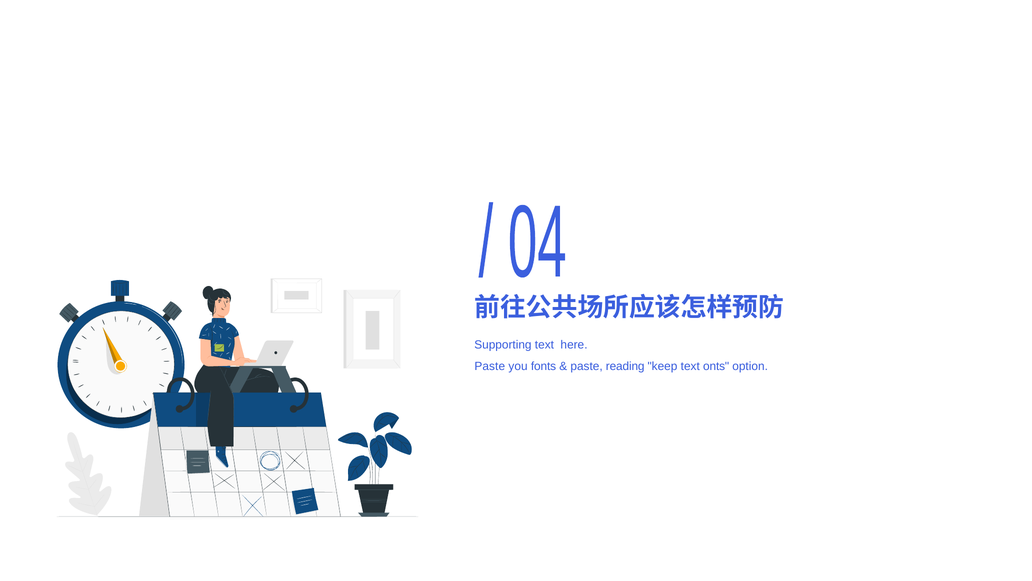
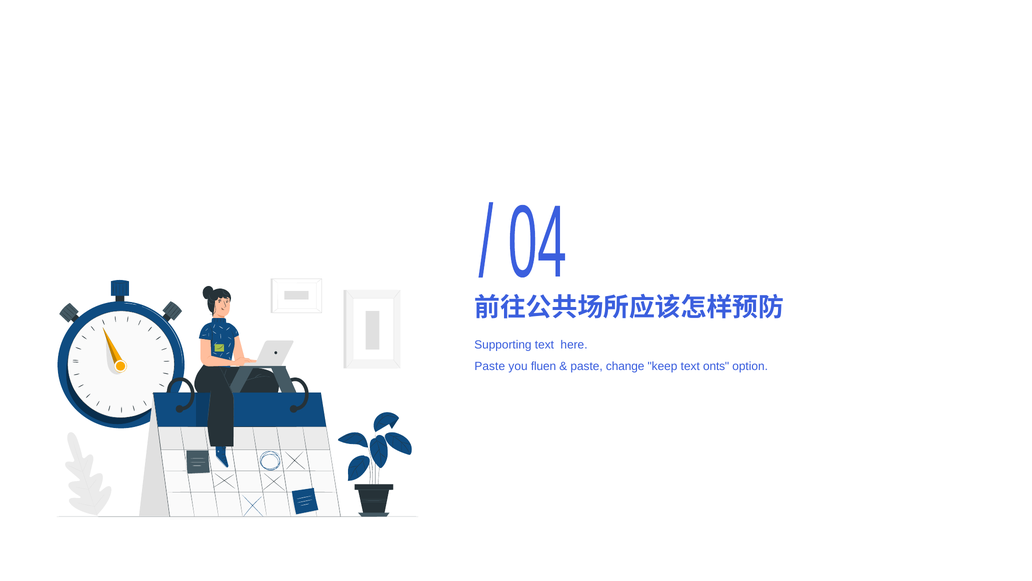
fonts: fonts -> fluen (543, 366)
reading: reading -> change (625, 366)
